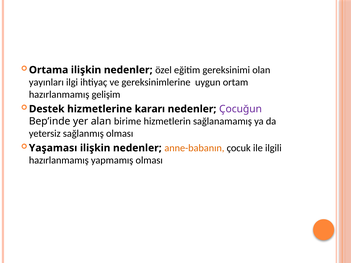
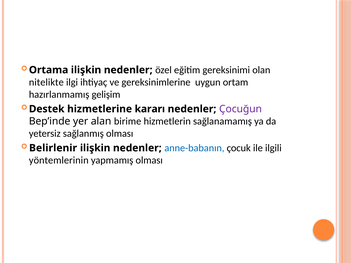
yayınları: yayınları -> nitelikte (46, 82)
Yaşaması: Yaşaması -> Belirlenir (53, 148)
anne-babanın colour: orange -> blue (194, 148)
hazırlanmamış: hazırlanmamış -> yöntemlerinin (59, 160)
